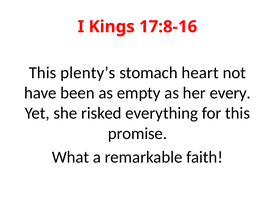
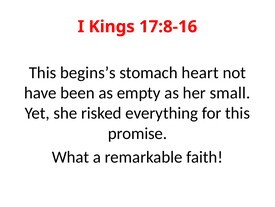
plenty’s: plenty’s -> begins’s (88, 72)
every: every -> small (230, 93)
